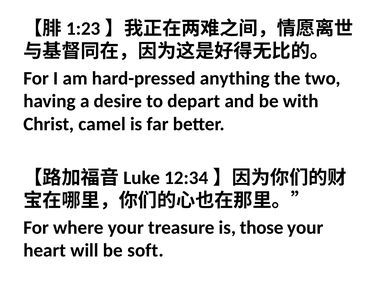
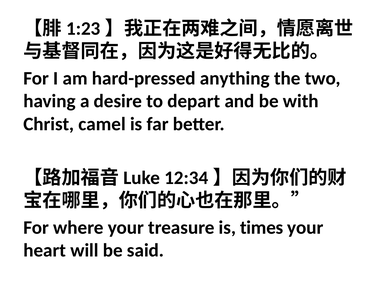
those: those -> times (262, 228)
soft: soft -> said (146, 251)
